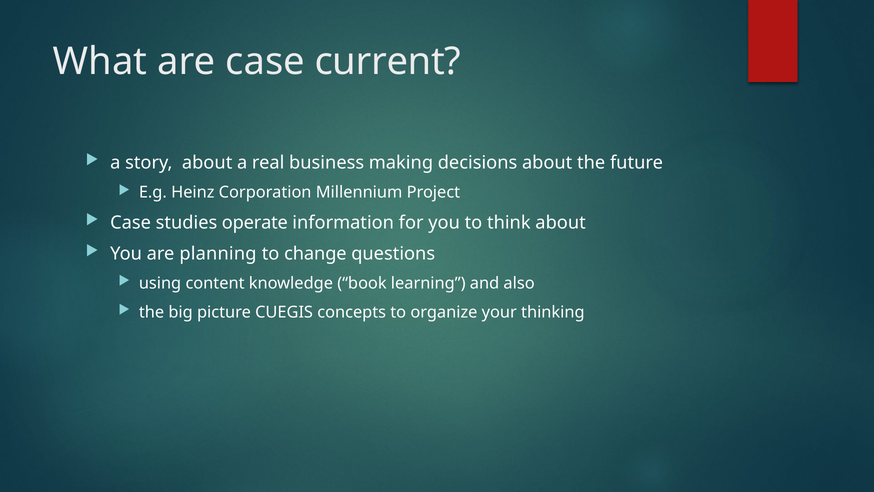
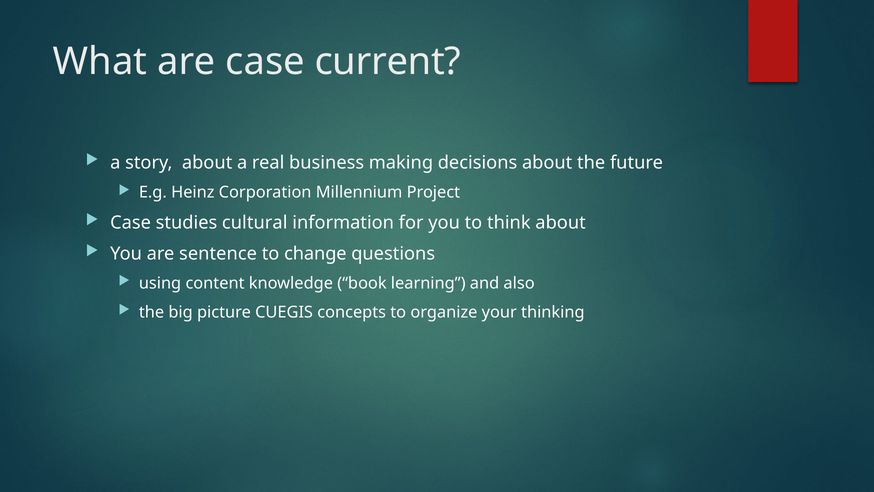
operate: operate -> cultural (255, 222)
planning: planning -> sentence (218, 253)
